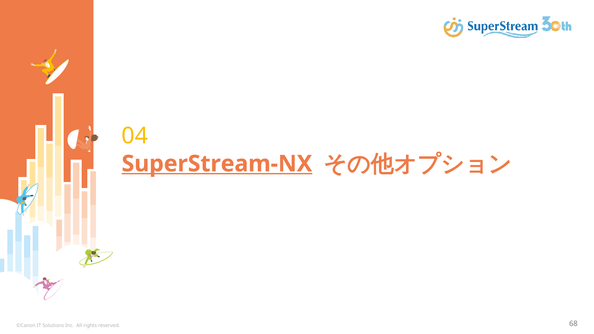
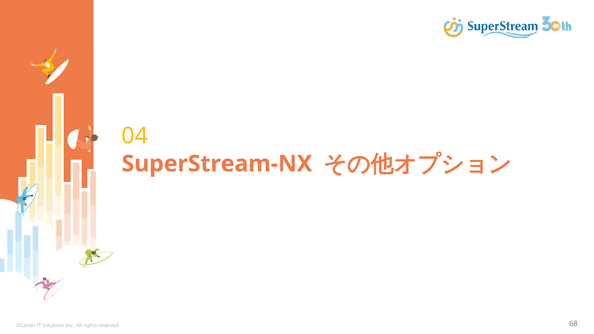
SuperStream-NX underline: present -> none (217, 164)
